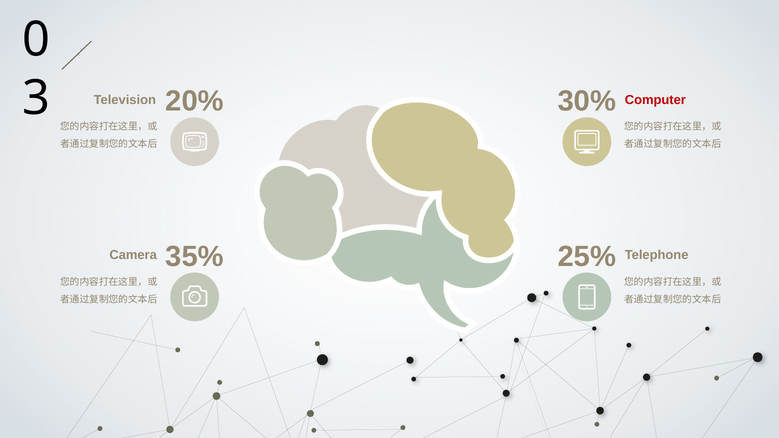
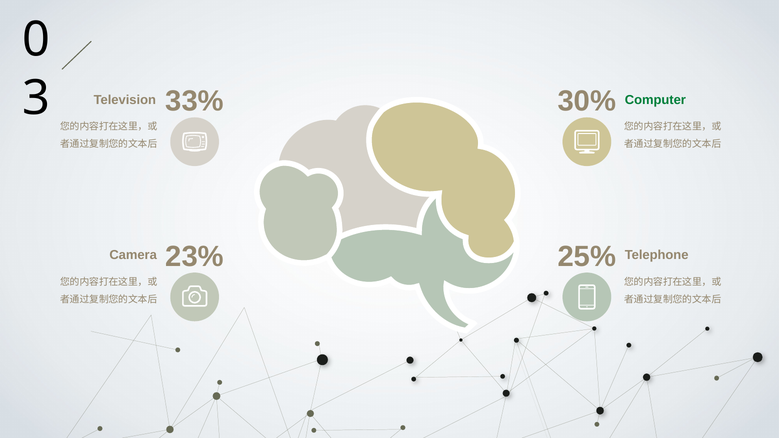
Computer colour: red -> green (655, 100)
20%: 20% -> 33% (195, 101)
35%: 35% -> 23% (195, 256)
